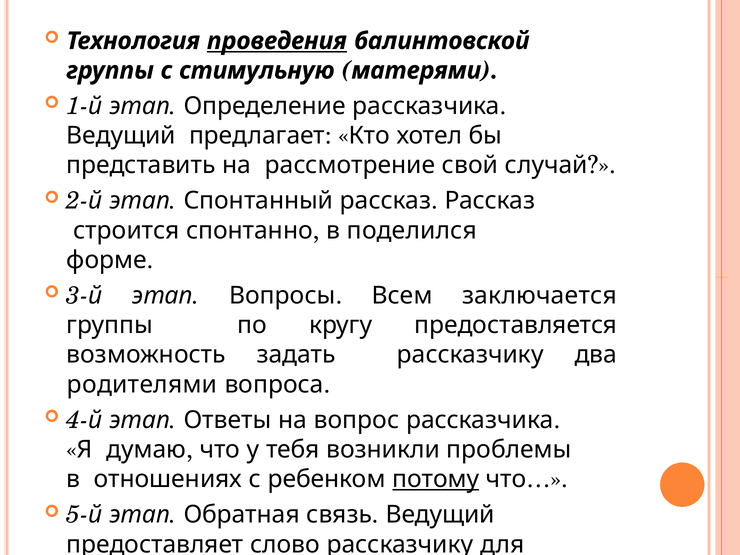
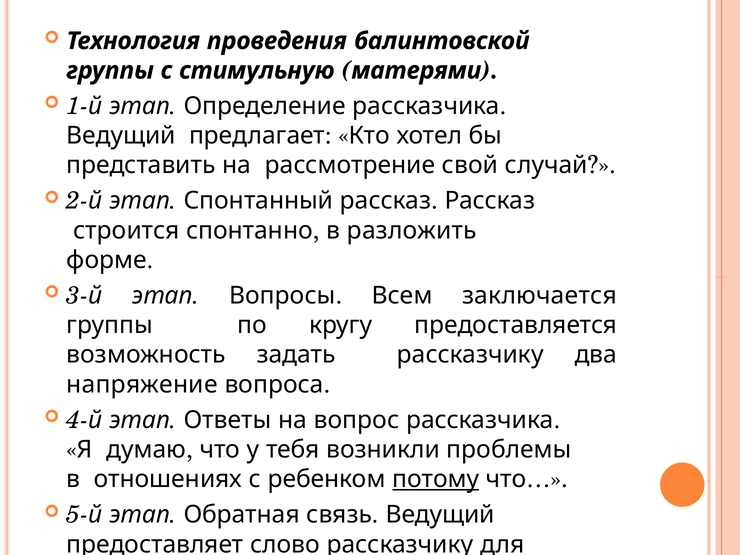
проведения underline: present -> none (277, 41)
поделился: поделился -> разложить (412, 230)
родителями: родителями -> напряжение (142, 384)
